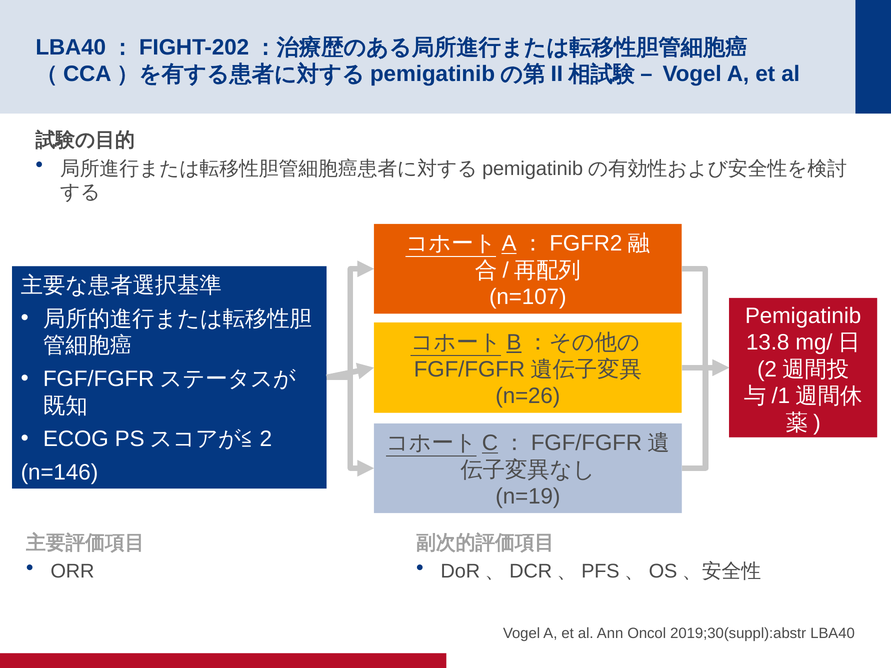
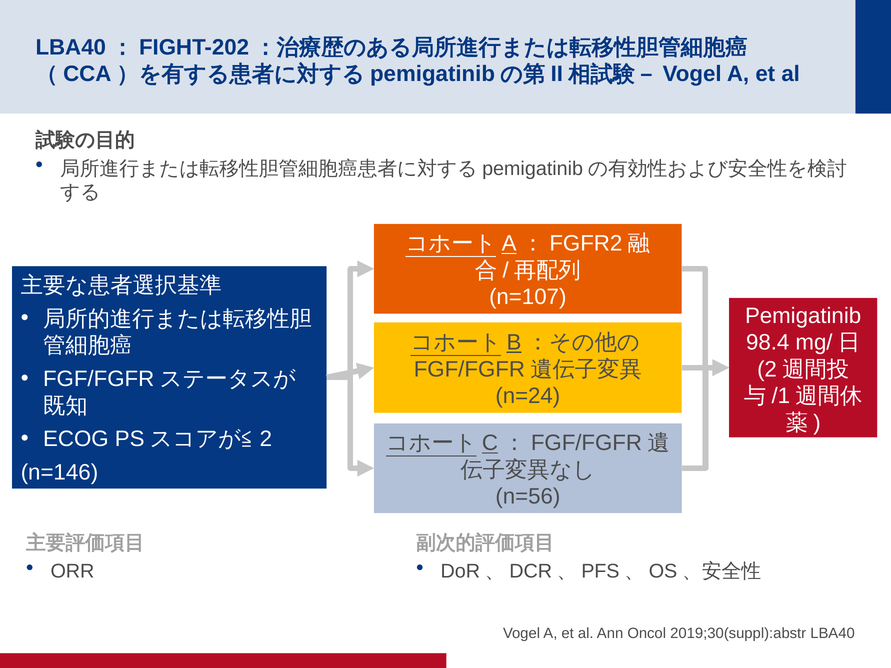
13.8: 13.8 -> 98.4 (768, 343)
n=26: n=26 -> n=24 (528, 396)
n=19: n=19 -> n=56 (528, 497)
